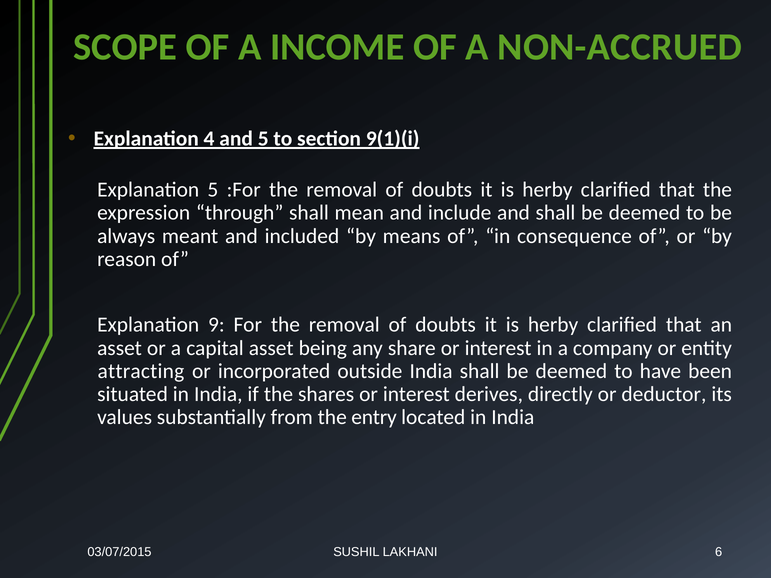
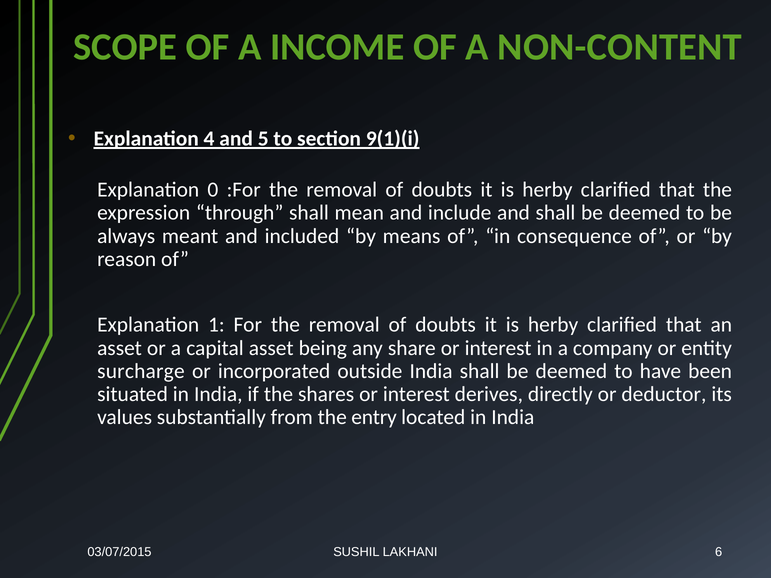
NON-ACCRUED: NON-ACCRUED -> NON-CONTENT (620, 47)
Explanation 5: 5 -> 0 (213, 190)
9: 9 -> 1 (216, 325)
attracting: attracting -> surcharge (141, 371)
